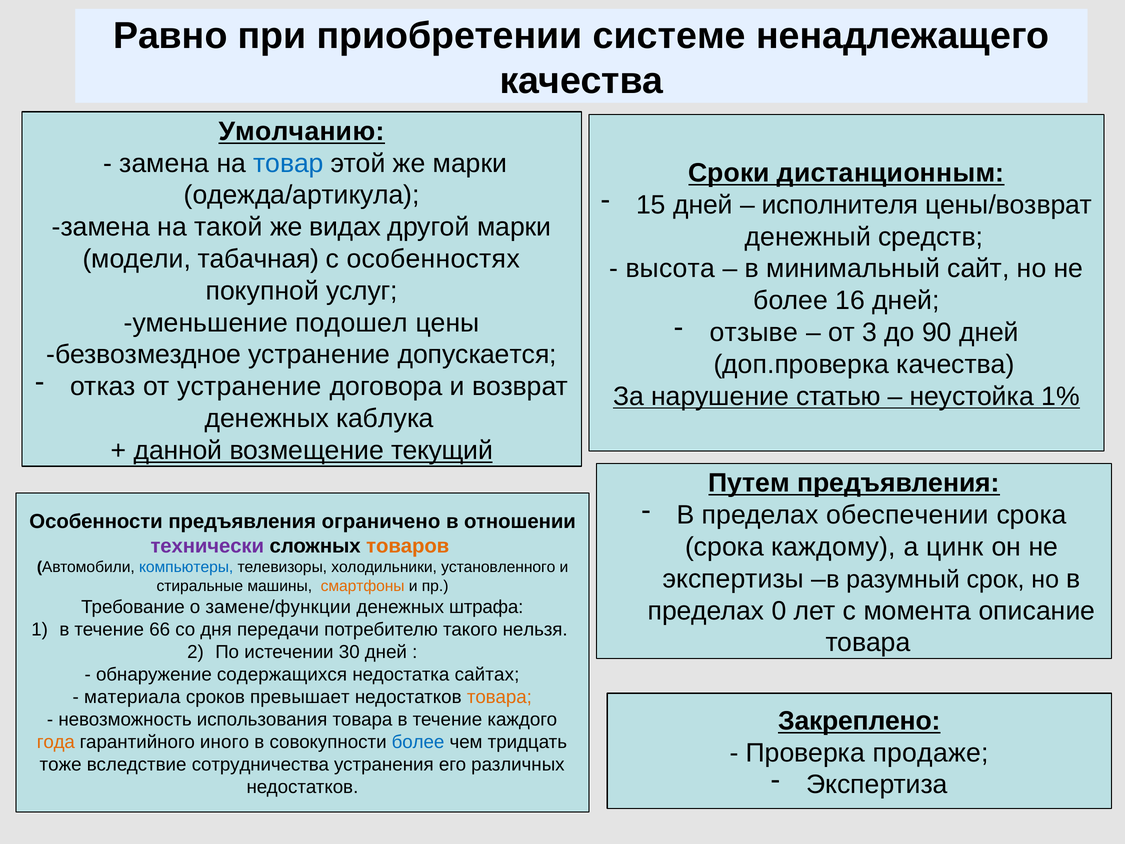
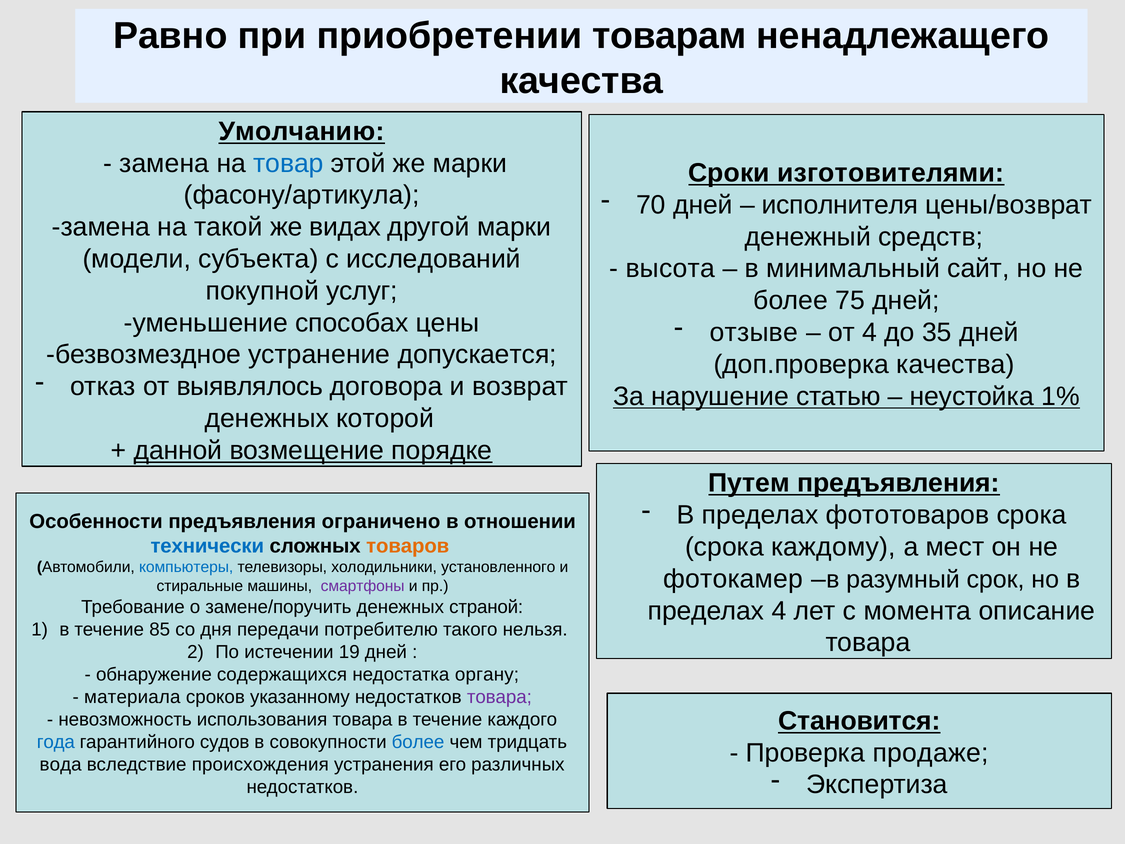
системе: системе -> товарам (669, 36)
дистанционным: дистанционным -> изготовителями (891, 173)
одежда/артикула: одежда/артикула -> фасону/артикула (302, 195)
15: 15 -> 70 (651, 205)
табачная: табачная -> субъекта (258, 259)
особенностях: особенностях -> исследований (434, 259)
16: 16 -> 75 (850, 300)
подошел: подошел -> способах (352, 323)
от 3: 3 -> 4 (870, 332)
90: 90 -> 35 (937, 332)
от устранение: устранение -> выявлялось (250, 386)
каблука: каблука -> которой (385, 418)
текущий: текущий -> порядке (442, 450)
обеспечении: обеспечении -> фототоваров (908, 515)
цинк: цинк -> мест (955, 547)
технически colour: purple -> blue (207, 546)
экспертизы: экспертизы -> фотокамер (733, 579)
смартфоны colour: orange -> purple (363, 586)
замене/функции: замене/функции -> замене/поручить (278, 607)
штрафа: штрафа -> страной (486, 607)
пределах 0: 0 -> 4 (779, 611)
66: 66 -> 85 (160, 629)
30: 30 -> 19 (349, 652)
сайтах: сайтах -> органу (487, 674)
превышает: превышает -> указанному (300, 697)
товара colour: orange -> purple (499, 697)
Закреплено: Закреплено -> Становится (859, 721)
года colour: orange -> blue (56, 742)
иного: иного -> судов (225, 742)
тоже: тоже -> вода (61, 764)
сотрудничества: сотрудничества -> происхождения (260, 764)
